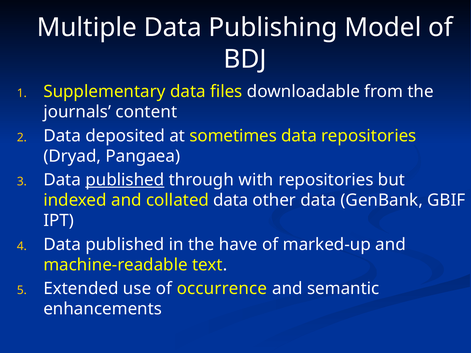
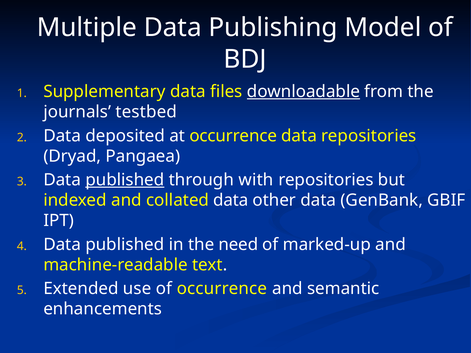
downloadable underline: none -> present (303, 92)
content: content -> testbed (146, 112)
at sometimes: sometimes -> occurrence (233, 136)
have: have -> need (238, 245)
